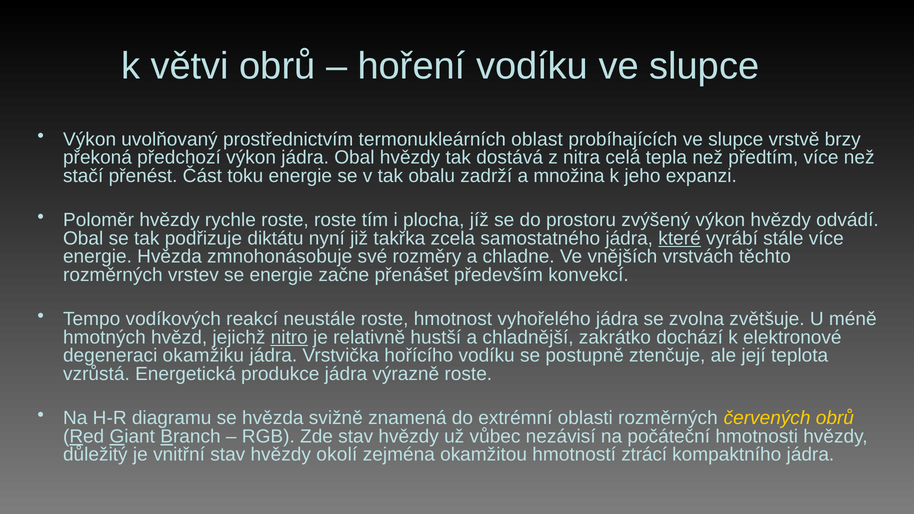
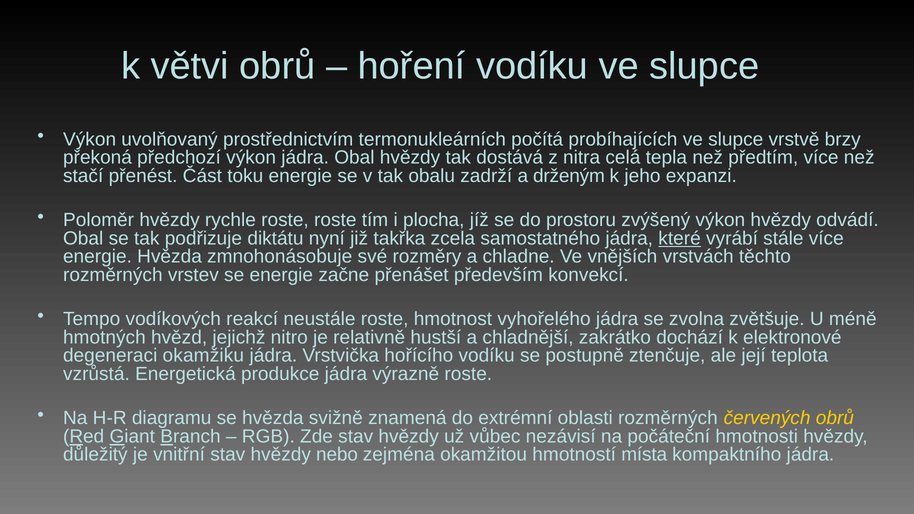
oblast: oblast -> počítá (537, 139)
množina: množina -> drženým (569, 176)
nitro underline: present -> none (289, 337)
okolí: okolí -> nebo (337, 455)
ztrácí: ztrácí -> místa (644, 455)
